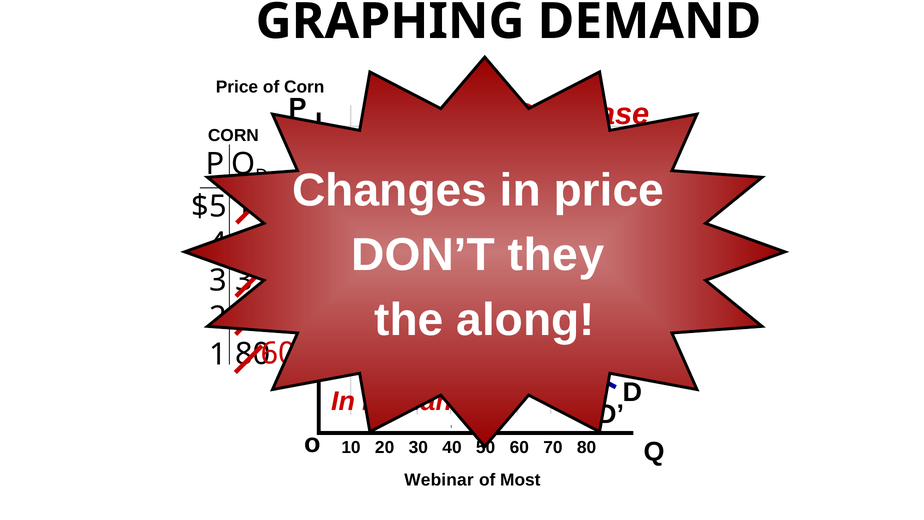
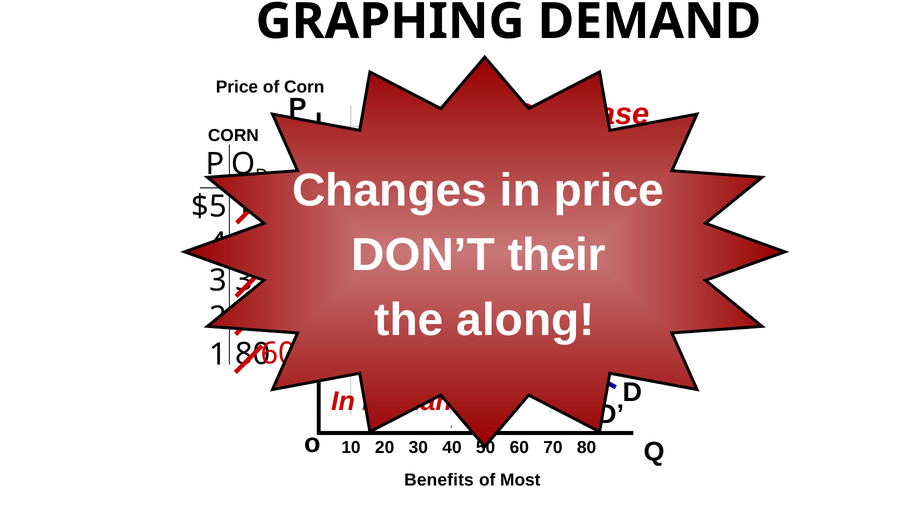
they: they -> their (557, 255)
Webinar: Webinar -> Benefits (439, 480)
